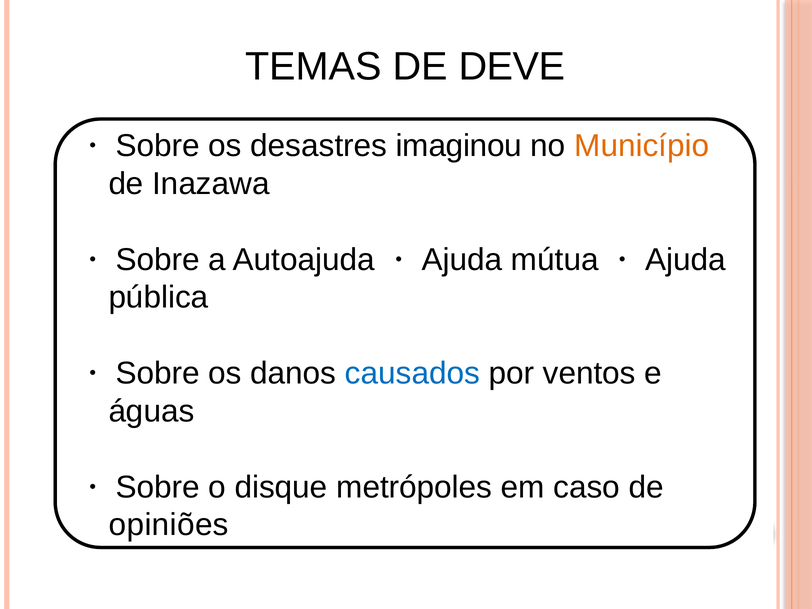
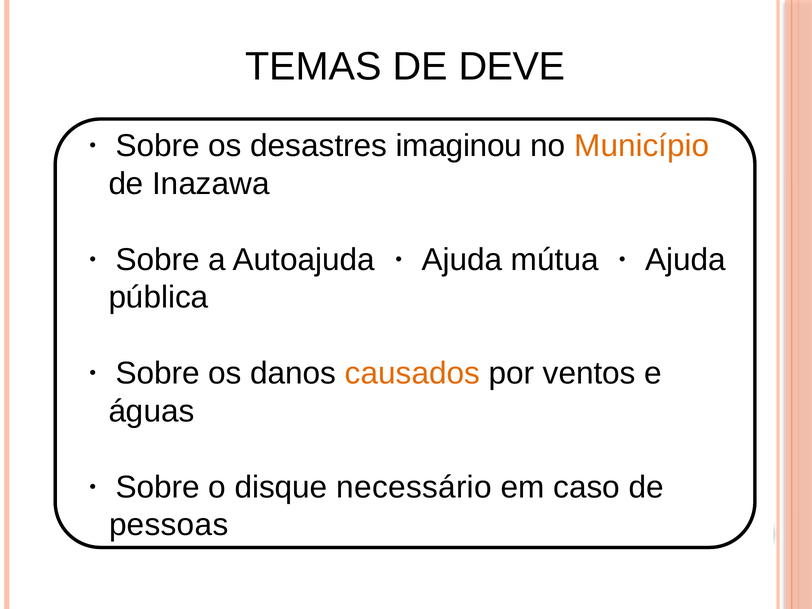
causados colour: blue -> orange (412, 373)
metrópoles: metrópoles -> necessário (414, 487)
opiniões: opiniões -> pessoas (169, 525)
